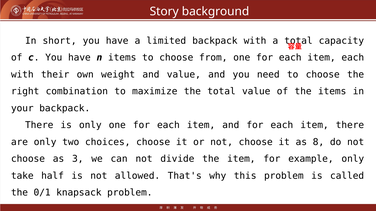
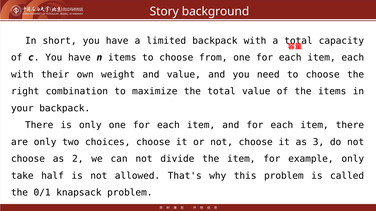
8: 8 -> 3 (318, 142)
3: 3 -> 2 (78, 159)
